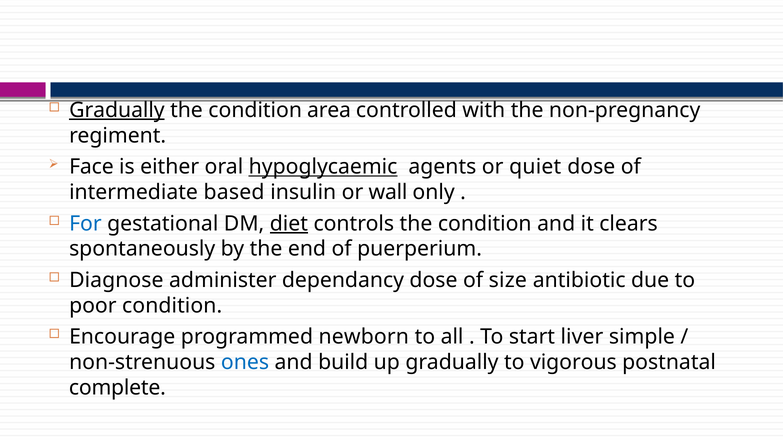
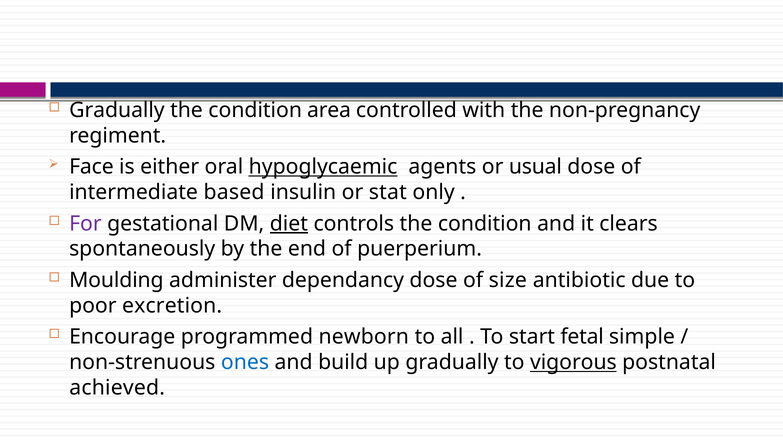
Gradually underline: present -> none (117, 110)
quiet: quiet -> usual (535, 167)
wall: wall -> stat (388, 192)
For colour: blue -> purple (85, 223)
Diagnose: Diagnose -> Moulding (116, 280)
poor condition: condition -> excretion (172, 305)
liver: liver -> fetal (582, 336)
vigorous underline: none -> present (573, 362)
complete: complete -> achieved (117, 387)
